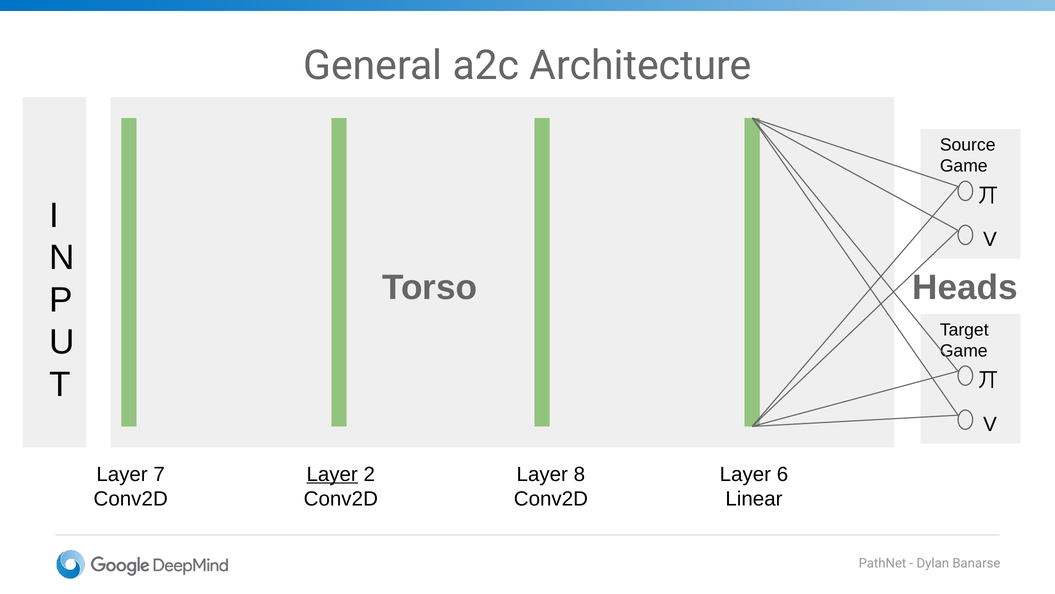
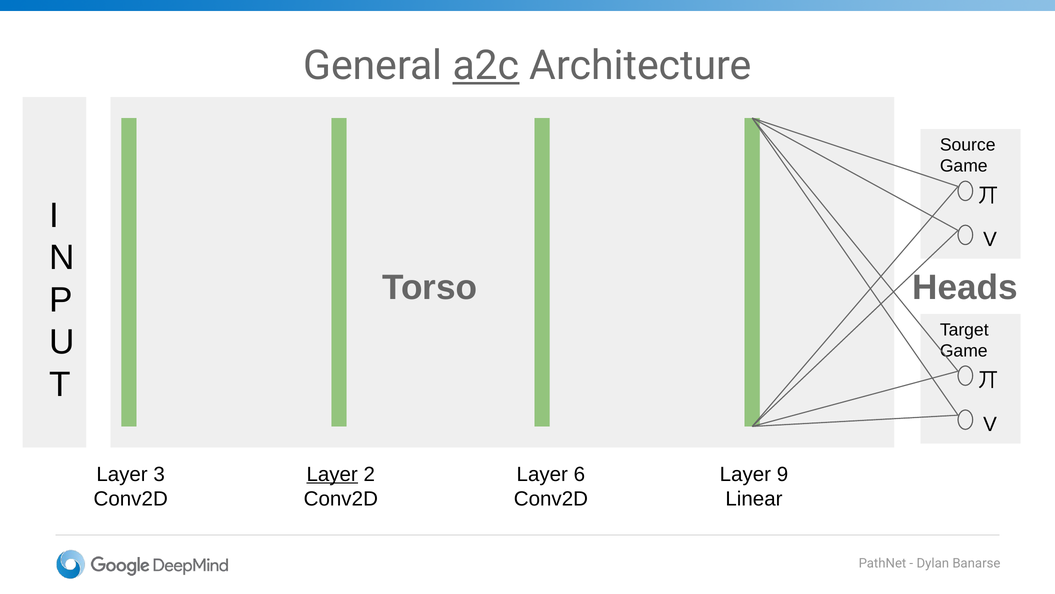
a2c underline: none -> present (486, 65)
7: 7 -> 3 (159, 474)
8: 8 -> 6 (579, 474)
6: 6 -> 9 (782, 474)
